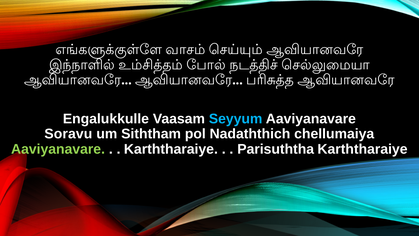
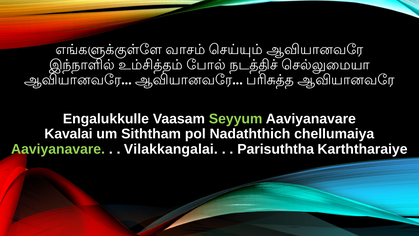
Seyyum colour: light blue -> light green (236, 119)
Soravu: Soravu -> Kavalai (68, 134)
Karththaraiye: Karththaraiye -> Vilakkangalai (171, 149)
